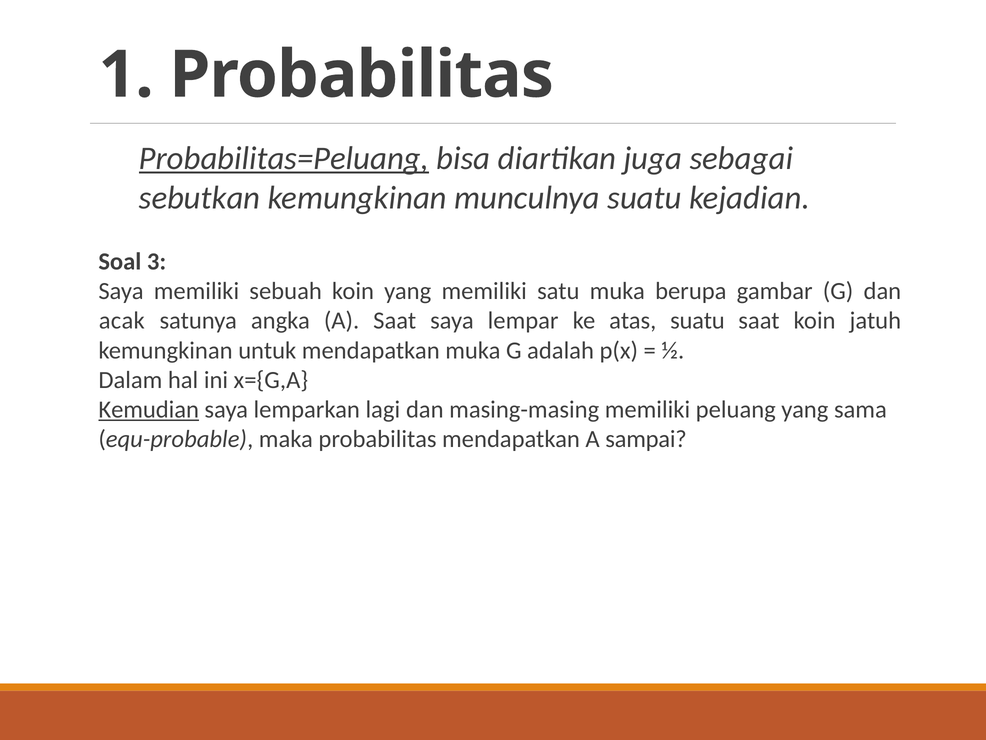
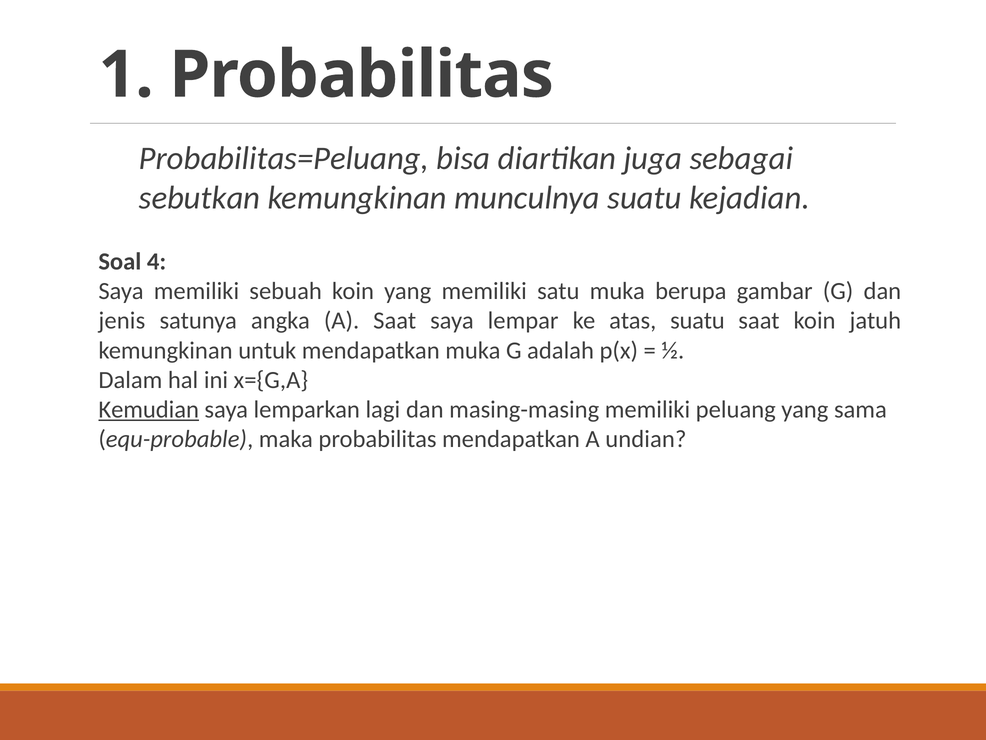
Probabilitas=Peluang underline: present -> none (284, 158)
3: 3 -> 4 (157, 261)
acak: acak -> jenis (122, 321)
sampai: sampai -> undian (646, 439)
